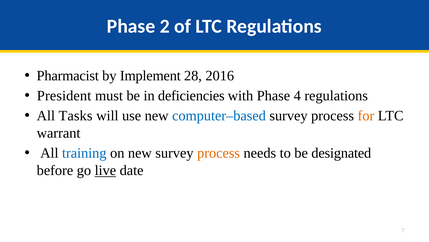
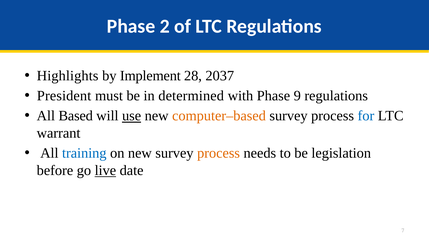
Pharmacist: Pharmacist -> Highlights (68, 76)
2016: 2016 -> 2037 (220, 76)
deficiencies: deficiencies -> determined (191, 96)
4: 4 -> 9 (297, 96)
Tasks: Tasks -> Based (76, 116)
use underline: none -> present (132, 116)
computer–based colour: blue -> orange (219, 116)
for colour: orange -> blue (366, 116)
designated: designated -> legislation (341, 153)
